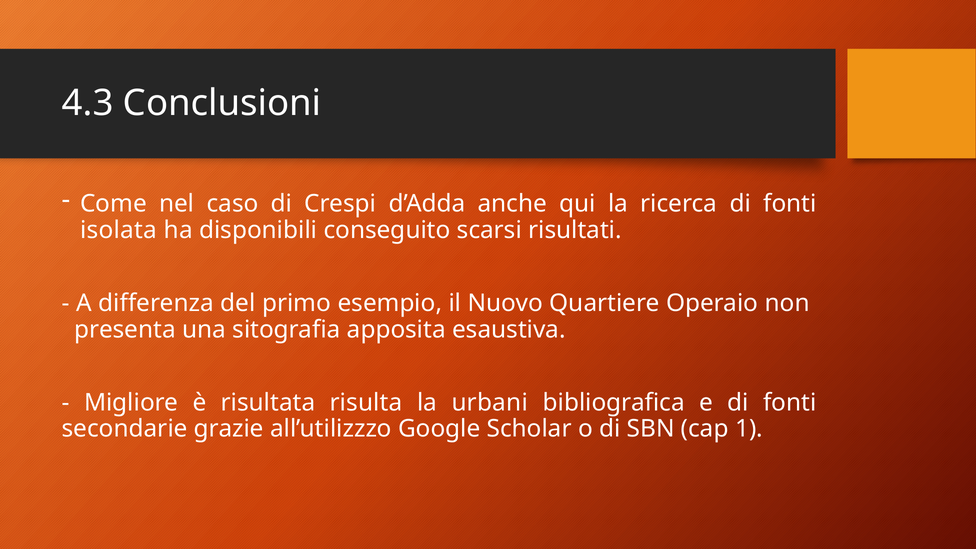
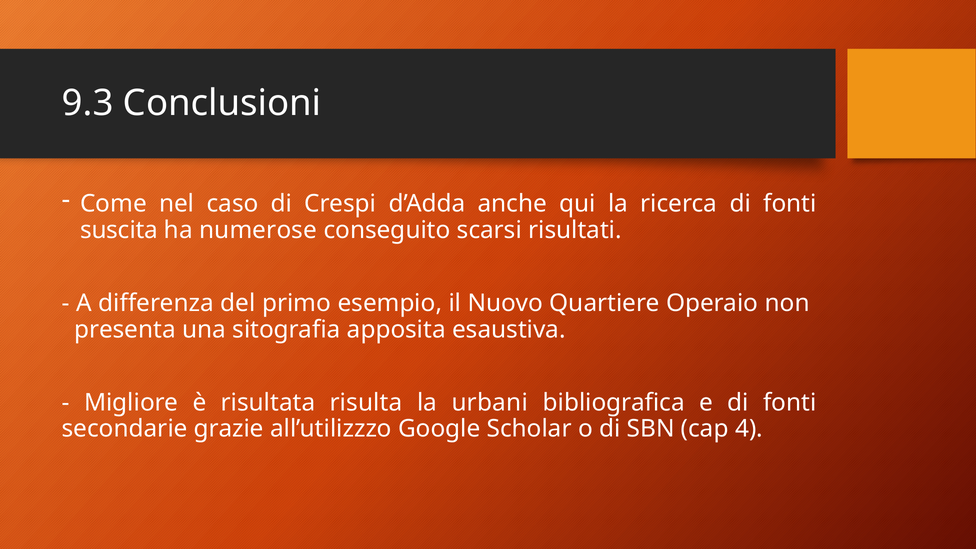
4.3: 4.3 -> 9.3 (88, 103)
isolata: isolata -> suscita (119, 230)
disponibili: disponibili -> numerose (258, 230)
1: 1 -> 4 (749, 429)
